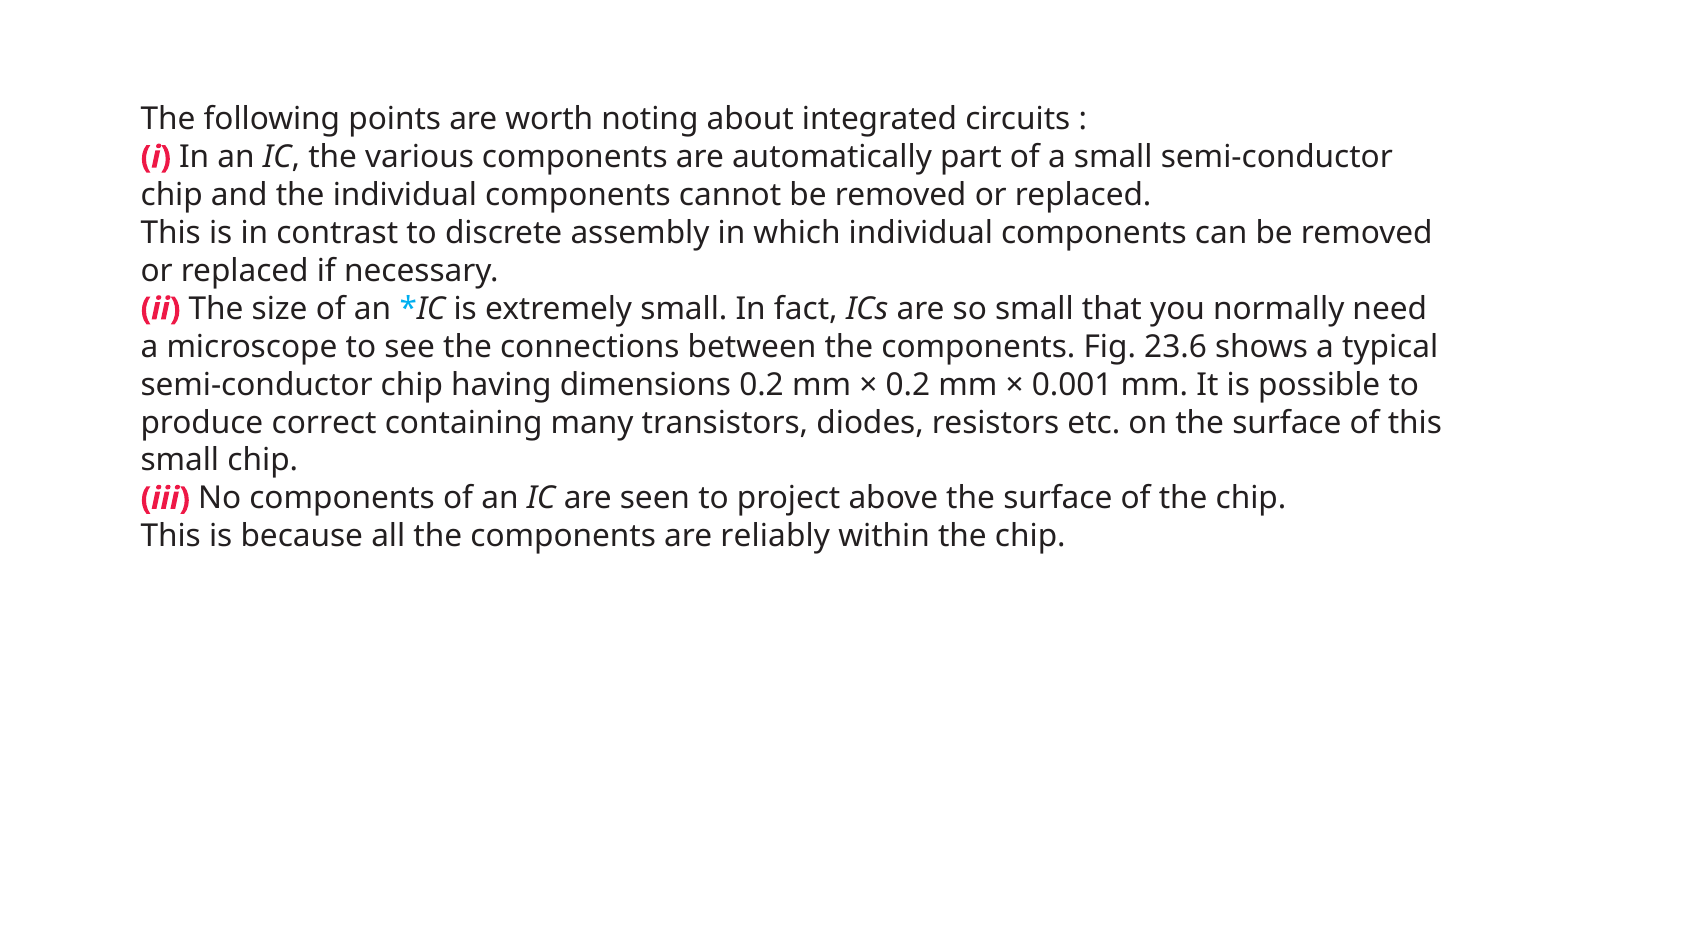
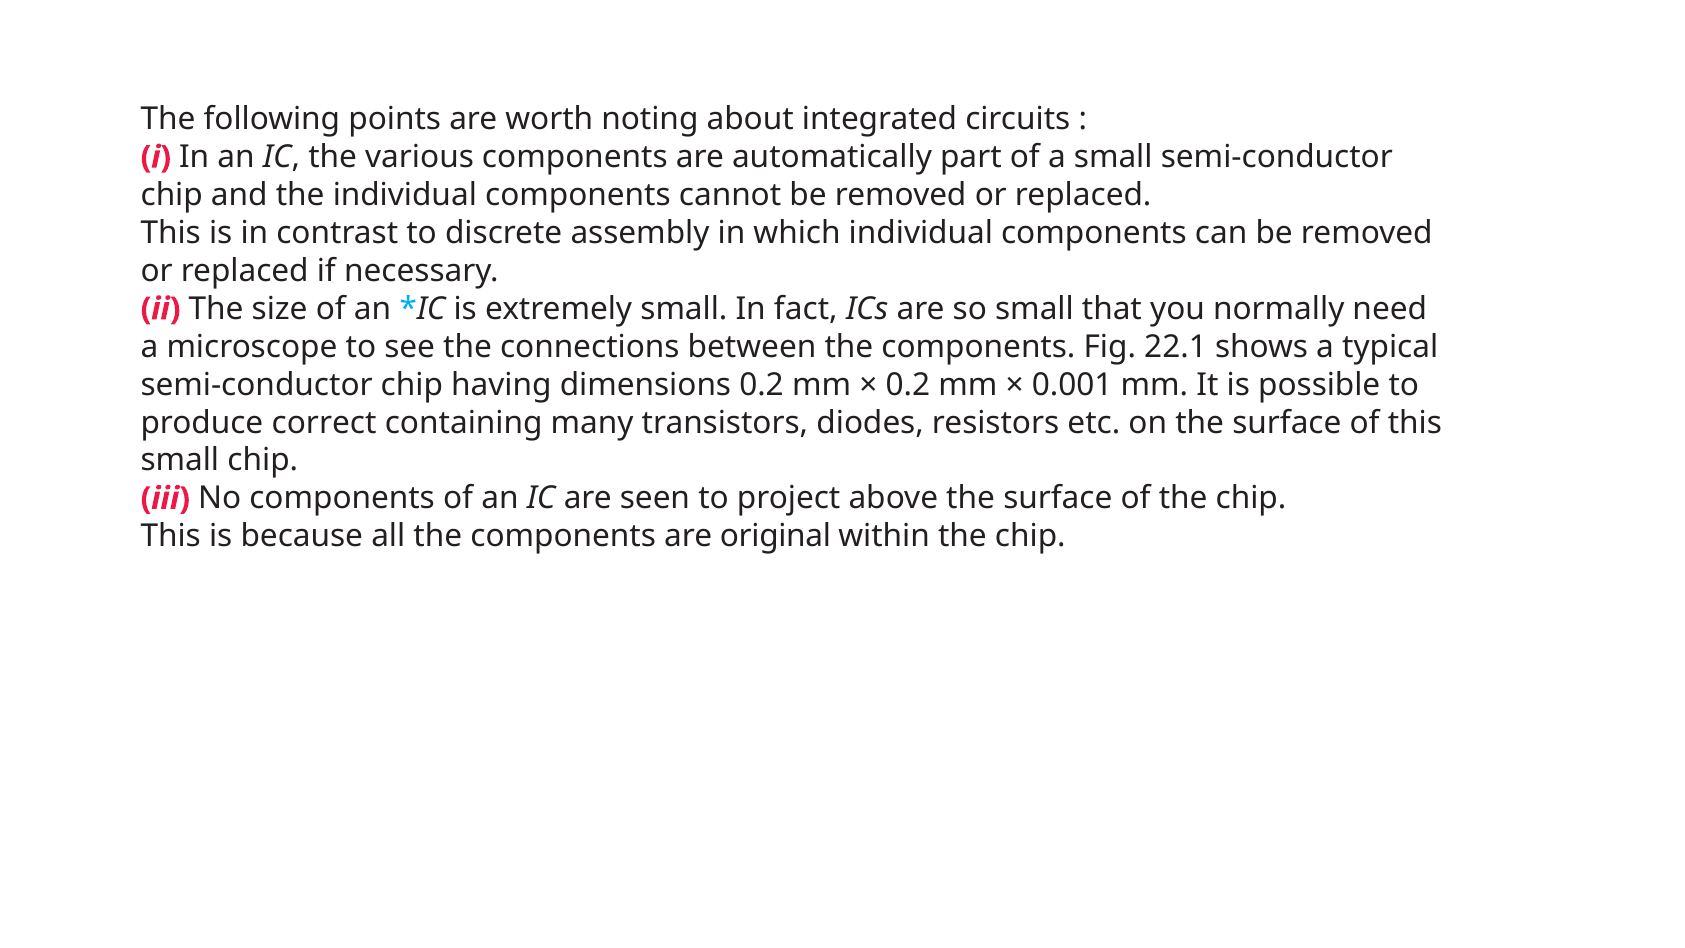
23.6: 23.6 -> 22.1 (1176, 347)
reliably: reliably -> original (775, 536)
